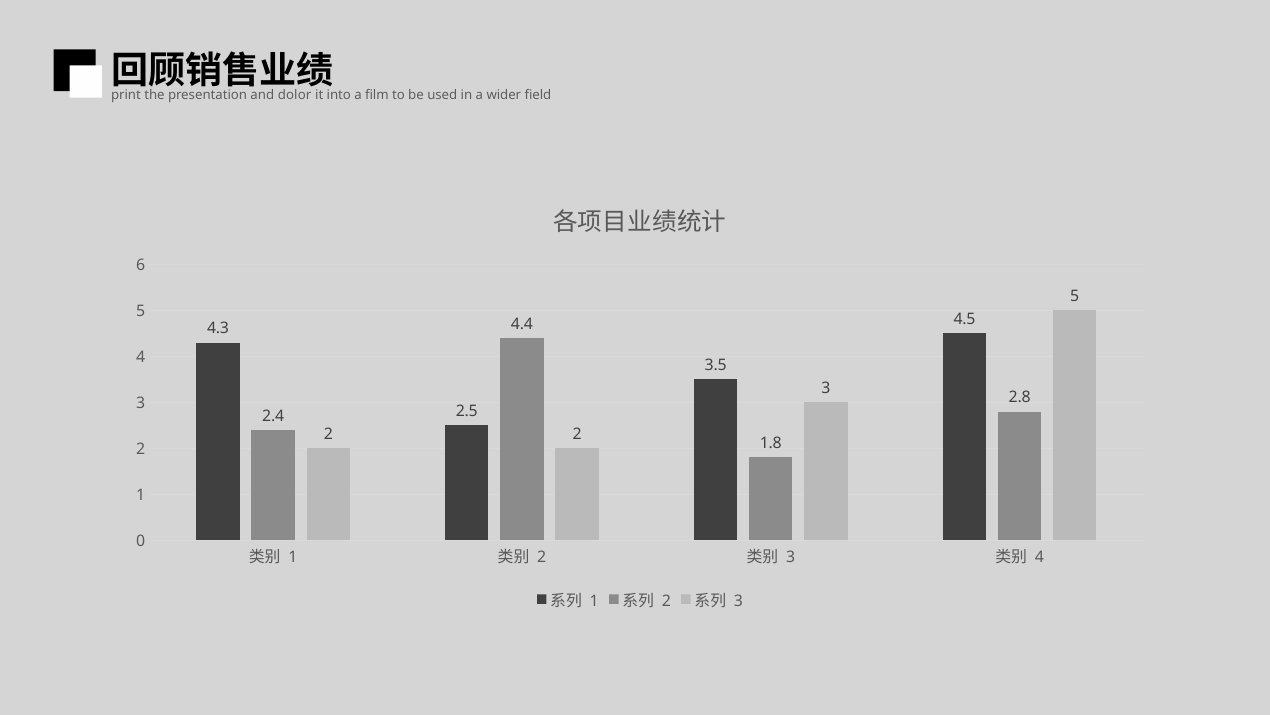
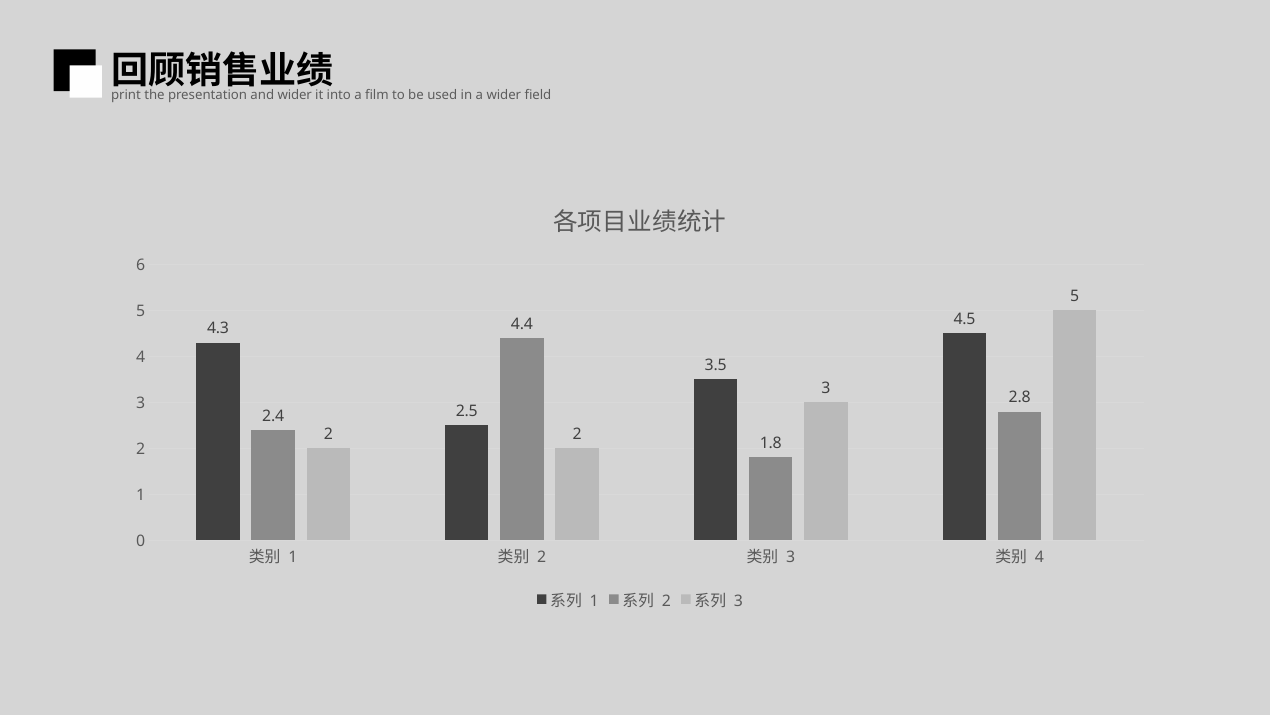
and dolor: dolor -> wider (295, 95)
